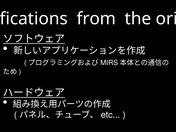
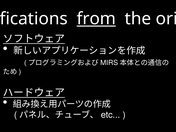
from underline: none -> present (96, 19)
